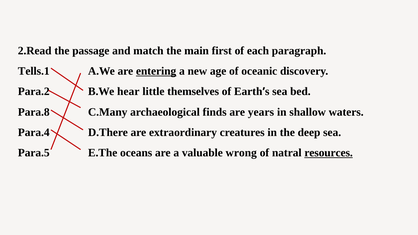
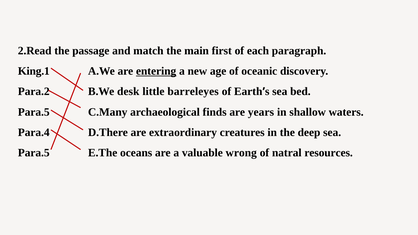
Tells.1: Tells.1 -> King.1 (34, 71)
hear: hear -> desk (128, 92)
themselves: themselves -> barreleyes (193, 92)
Para.8: Para.8 -> Para.5 (34, 112)
resources underline: present -> none (329, 153)
